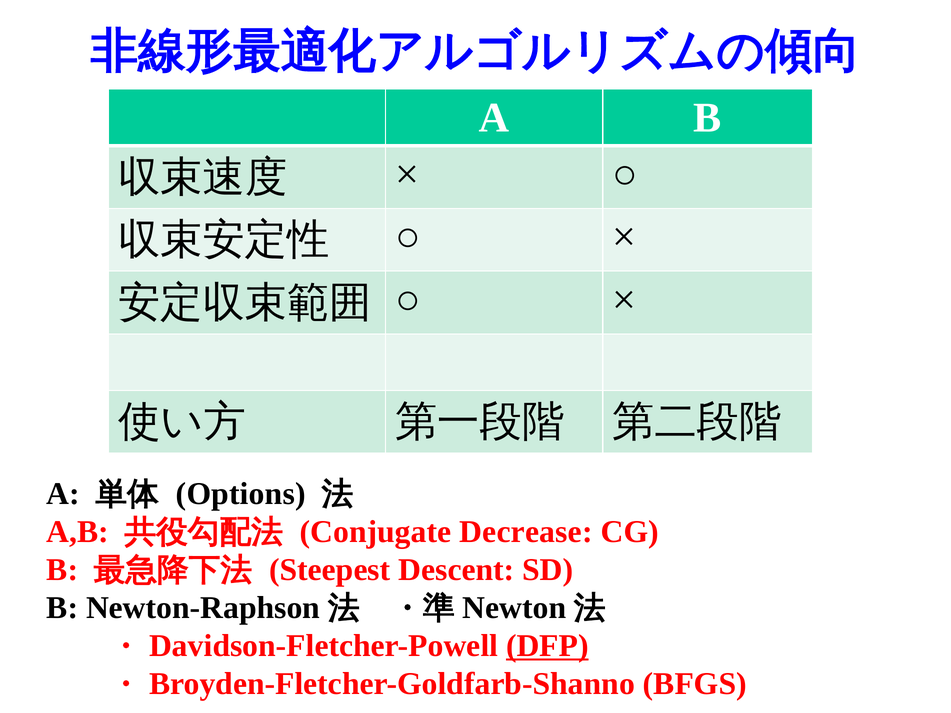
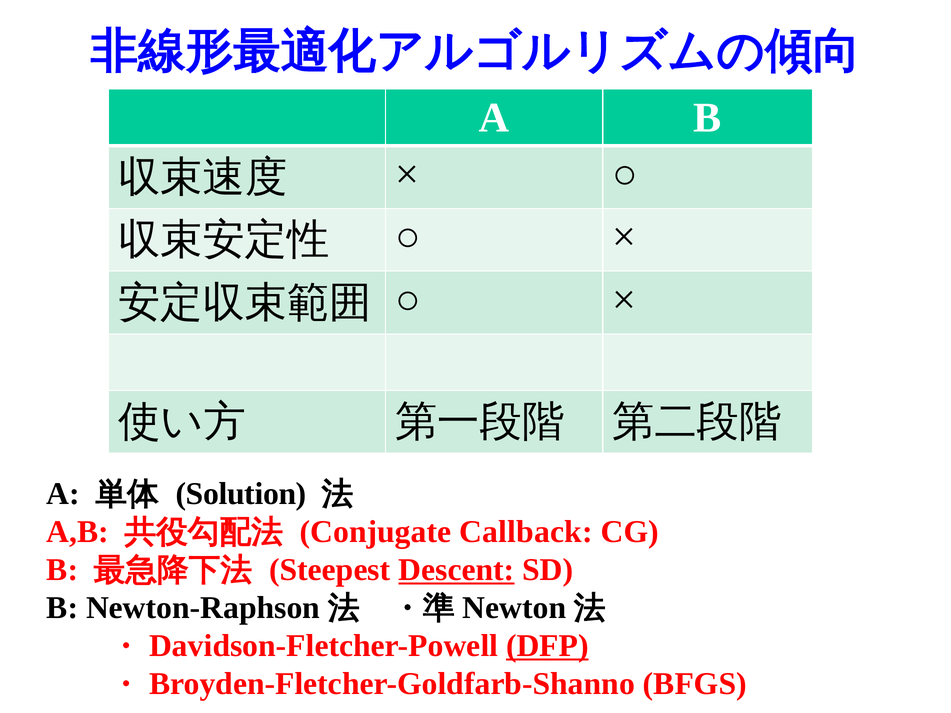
Options: Options -> Solution (241, 494)
Decrease: Decrease -> Callback (526, 532)
Descent underline: none -> present (456, 570)
